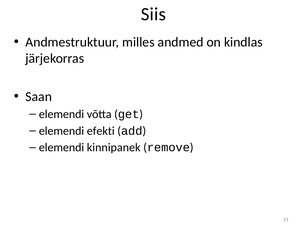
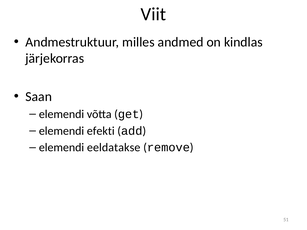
Siis: Siis -> Viit (153, 14)
kinnipanek: kinnipanek -> eeldatakse (114, 148)
